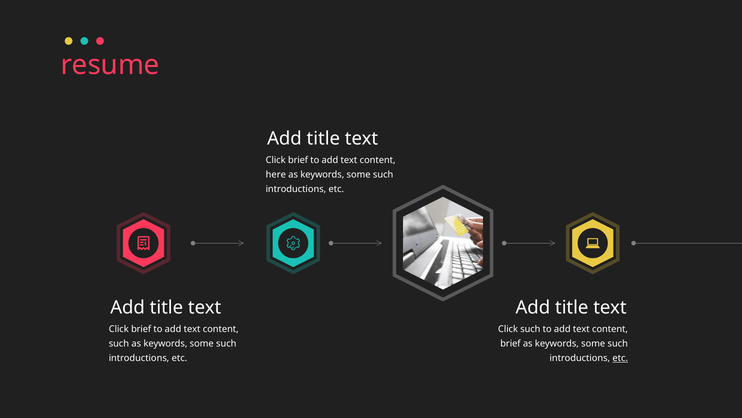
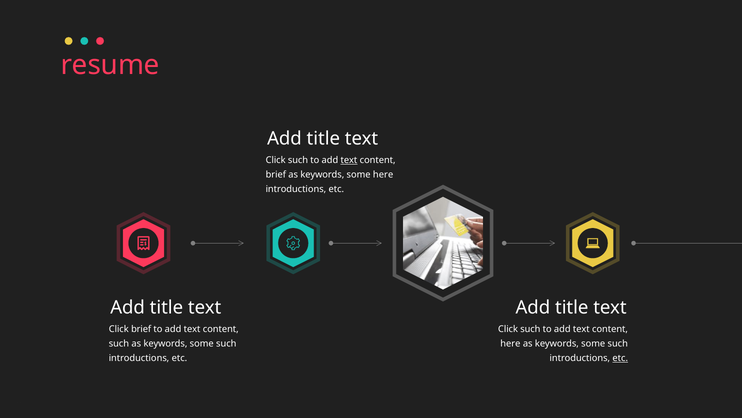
brief: brief -> such (298, 160)
text underline: none -> present (349, 160)
here: here -> brief (276, 174)
such: such -> here (383, 174)
brief: brief -> here (510, 343)
